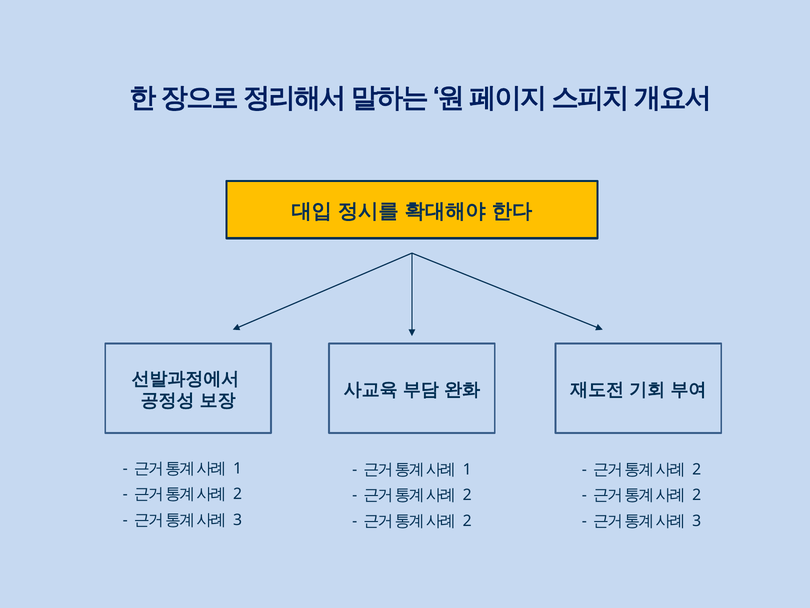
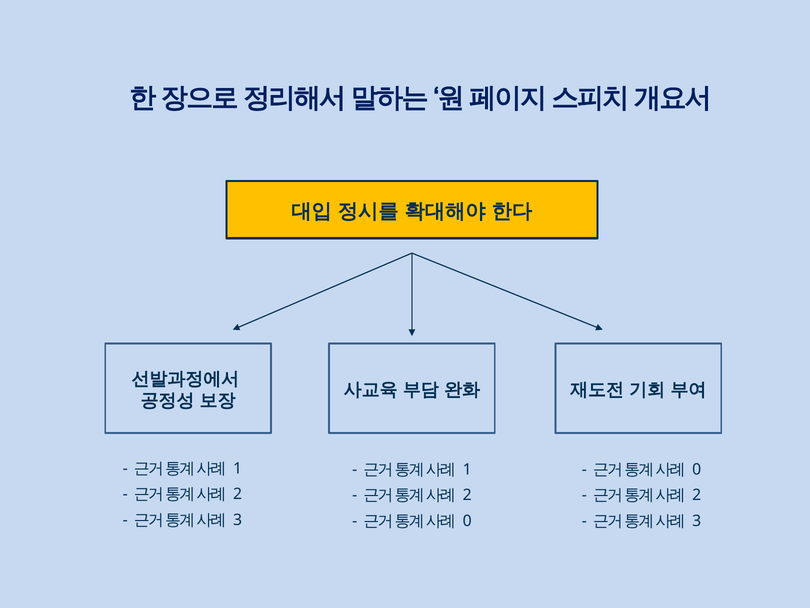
2: 2 -> 0 (697, 469)
2: 2 -> 0 (467, 521)
